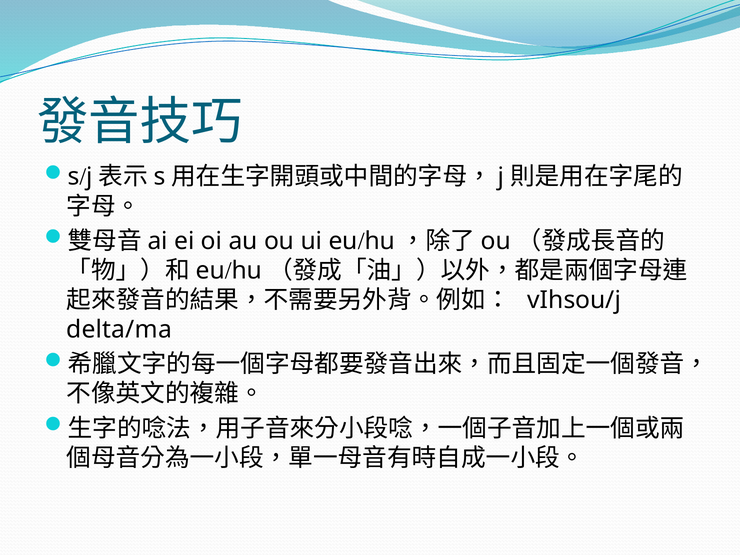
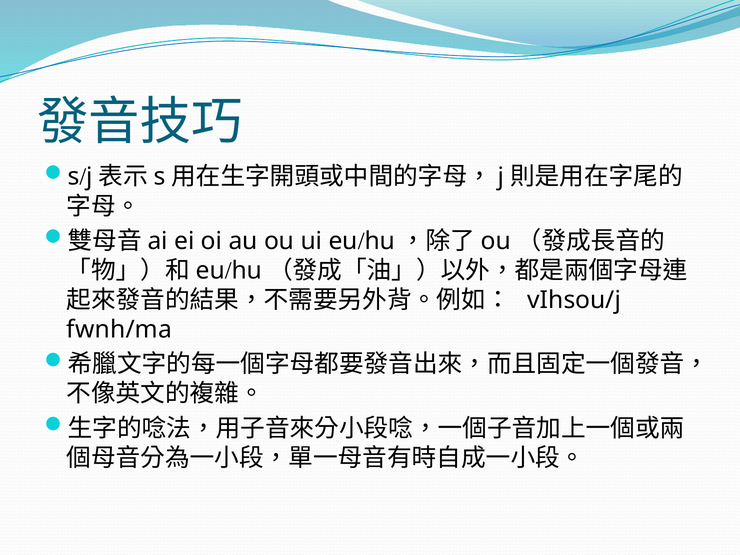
delta/ma: delta/ma -> fwnh/ma (119, 330)
